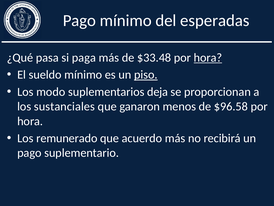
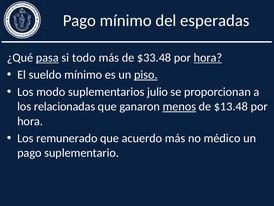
pasa underline: none -> present (47, 57)
paga: paga -> todo (84, 57)
deja: deja -> julio (158, 92)
sustanciales: sustanciales -> relacionadas (65, 106)
menos underline: none -> present (179, 106)
$96.58: $96.58 -> $13.48 (231, 106)
recibirá: recibirá -> médico (222, 138)
